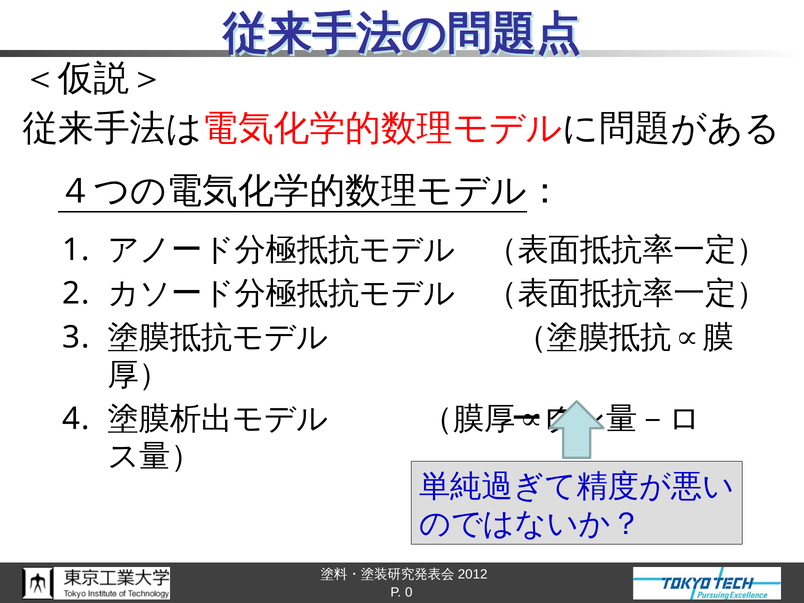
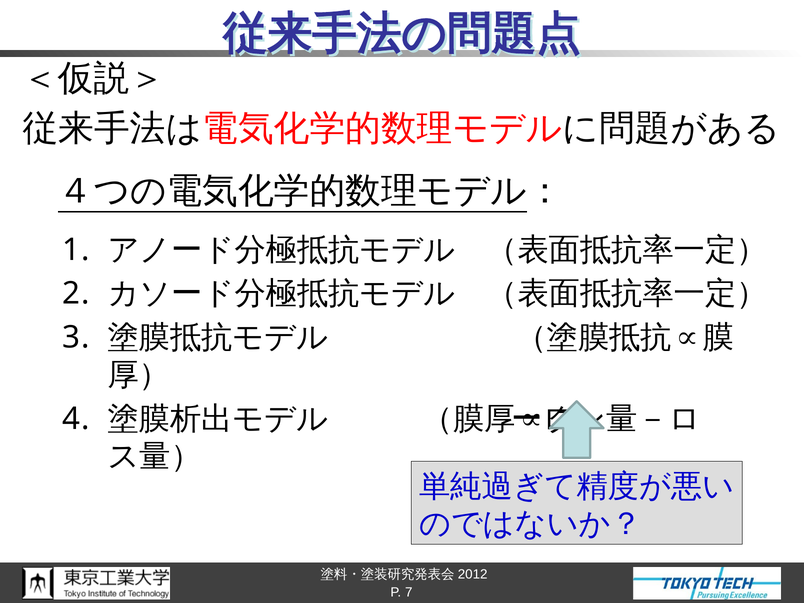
0: 0 -> 7 (409, 592)
